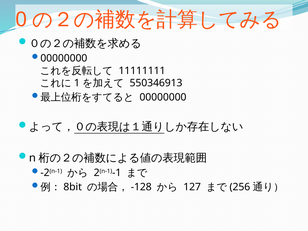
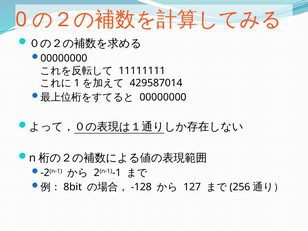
550346913: 550346913 -> 429587014 (156, 83)
